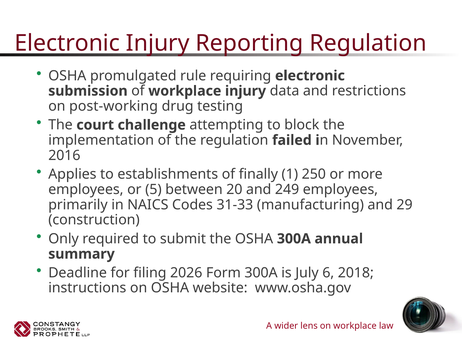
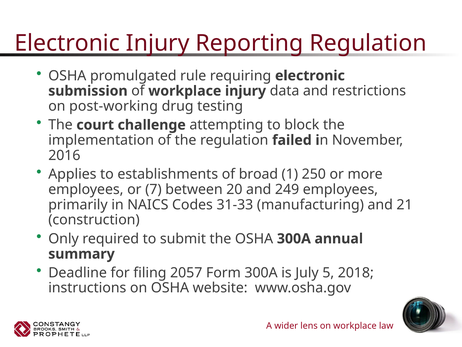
finally: finally -> broad (258, 174)
5: 5 -> 7 (153, 189)
29: 29 -> 21 (405, 204)
2026: 2026 -> 2057 (186, 272)
6: 6 -> 5 (328, 272)
